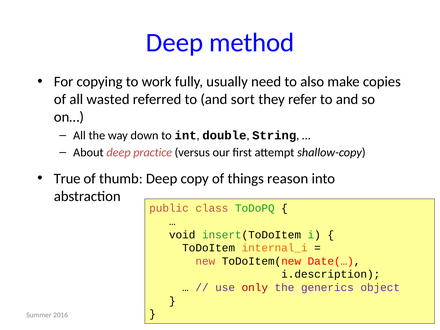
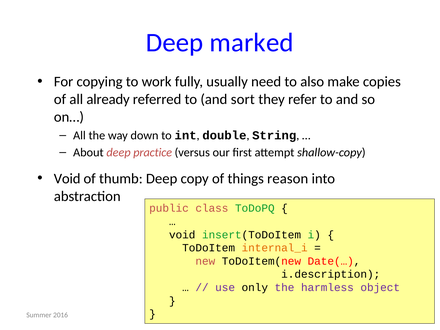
method: method -> marked (252, 43)
wasted: wasted -> already (108, 99)
True: True -> Void (67, 179)
only colour: red -> black (255, 288)
generics: generics -> harmless (327, 288)
